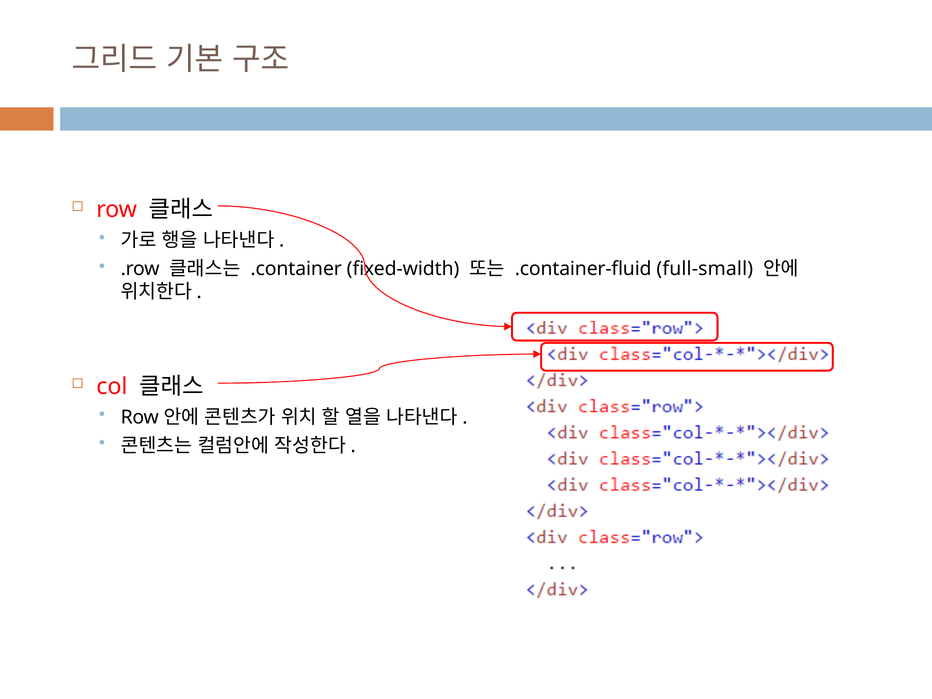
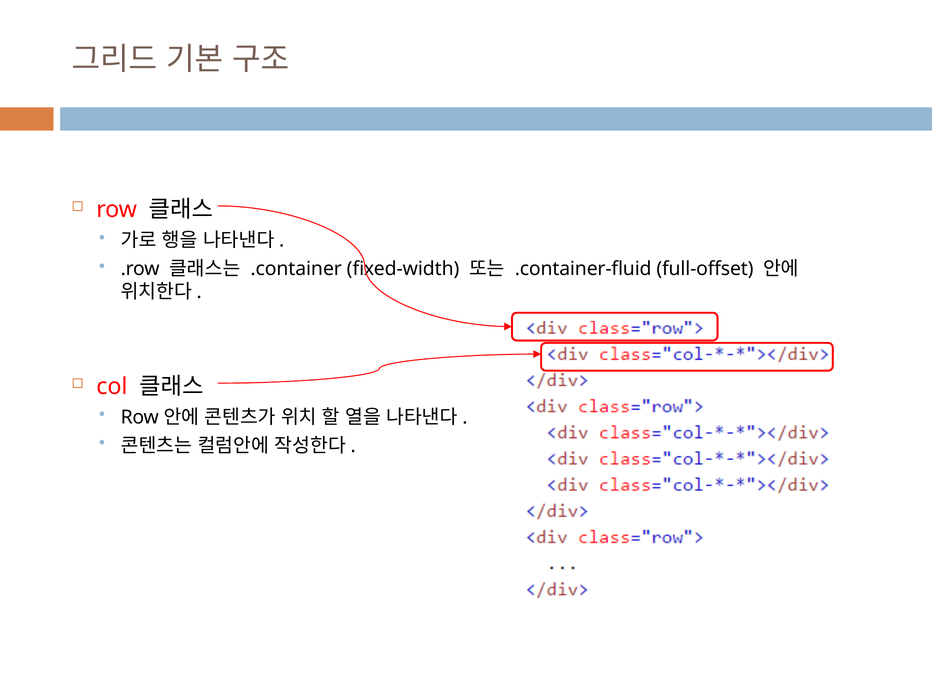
full-small: full-small -> full-offset (705, 269)
